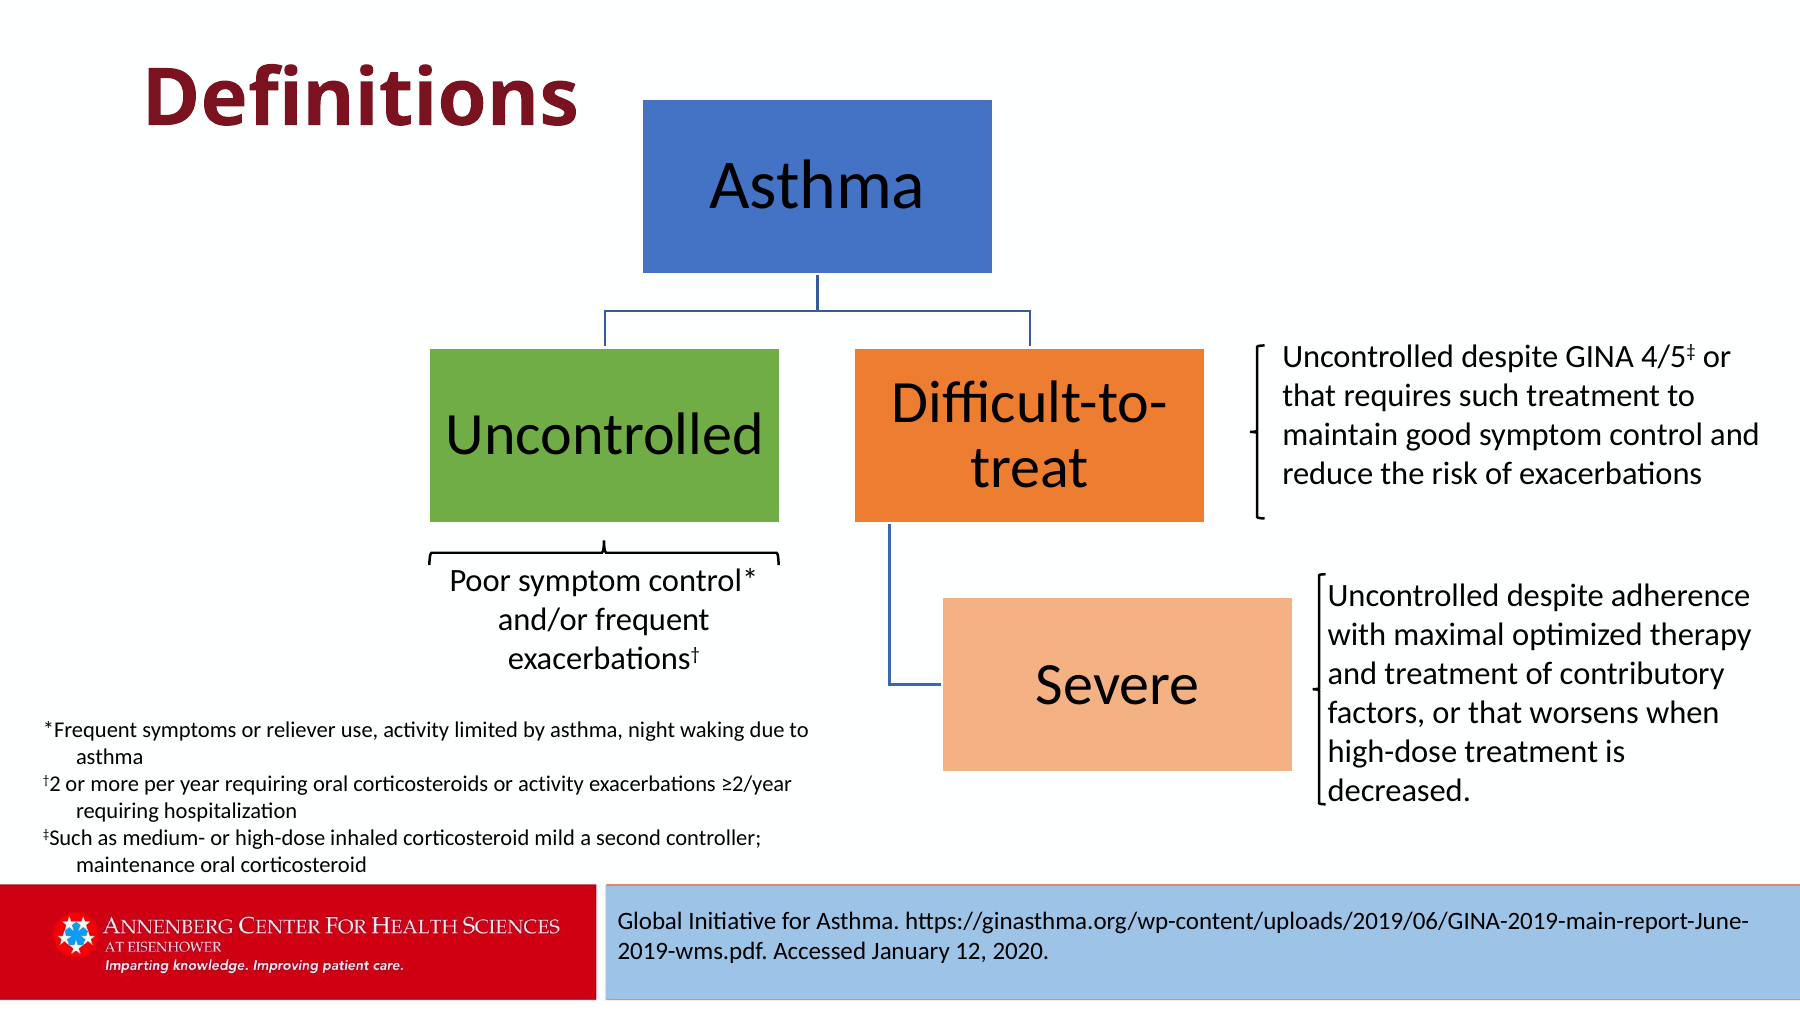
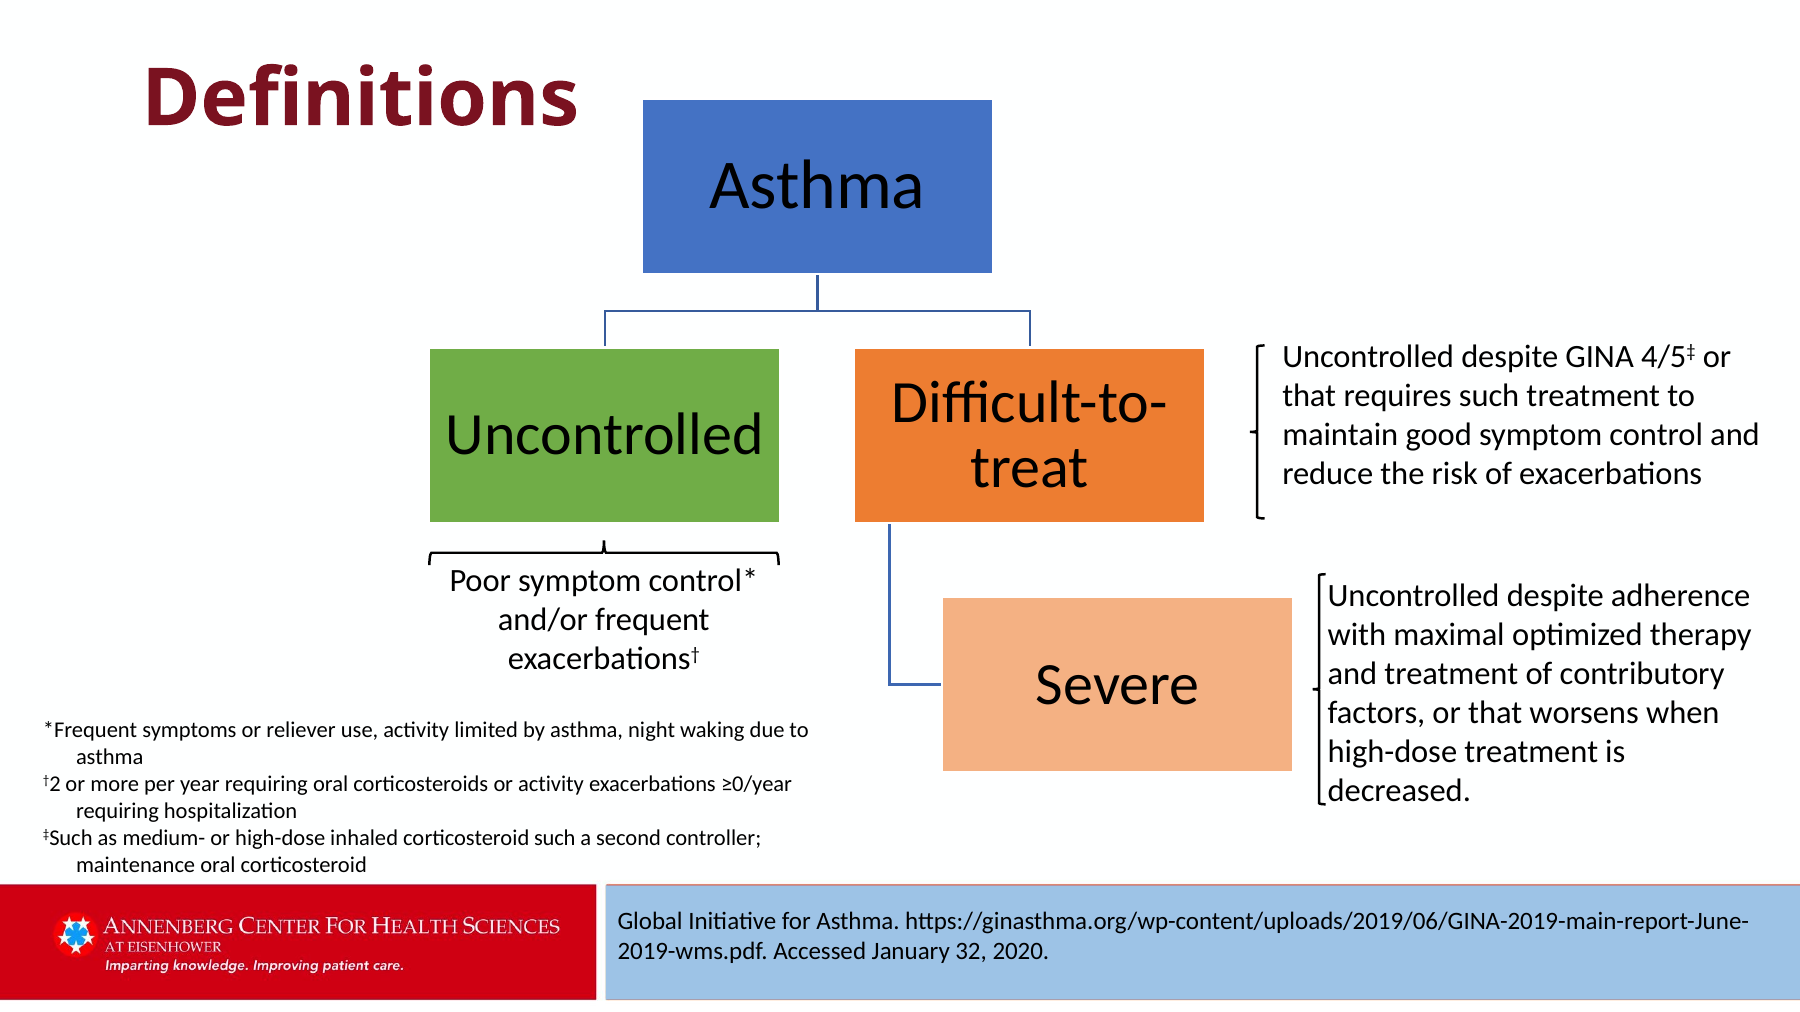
≥2/year: ≥2/year -> ≥0/year (757, 784)
corticosteroid mild: mild -> such (555, 839)
12: 12 -> 32 (971, 952)
